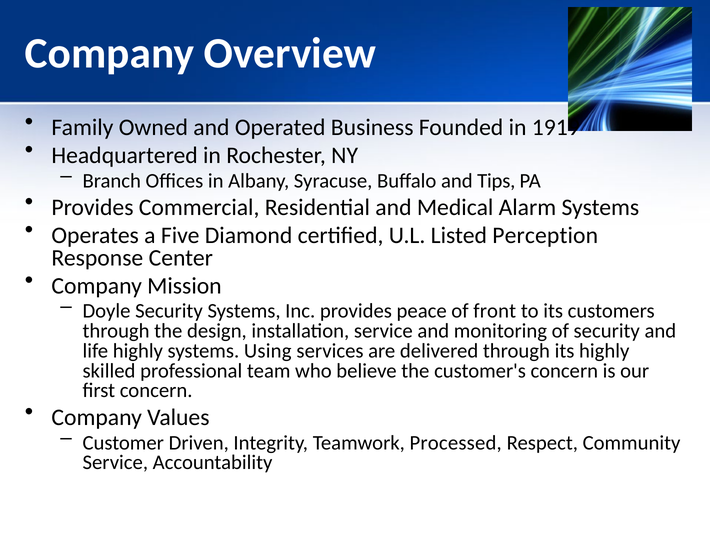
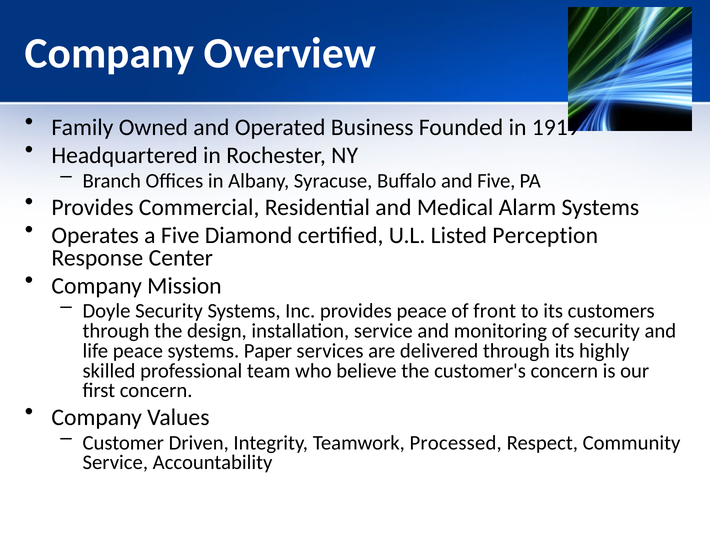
and Tips: Tips -> Five (496, 181)
life highly: highly -> peace (138, 351)
Using: Using -> Paper (268, 351)
